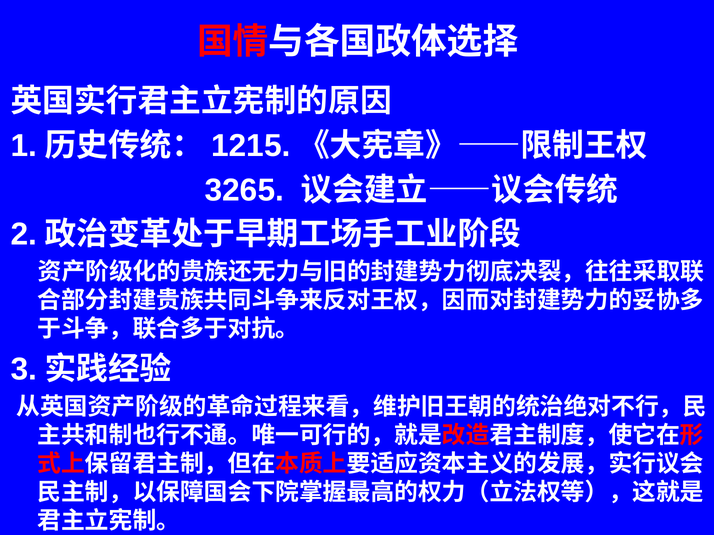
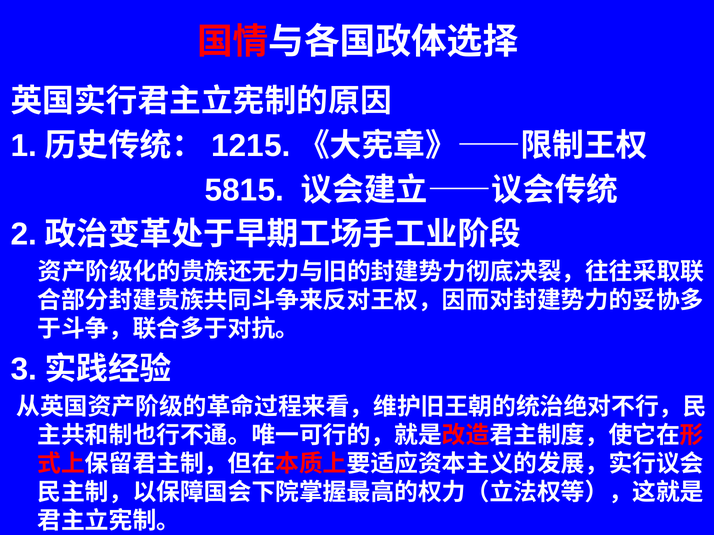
3265: 3265 -> 5815 (244, 190)
